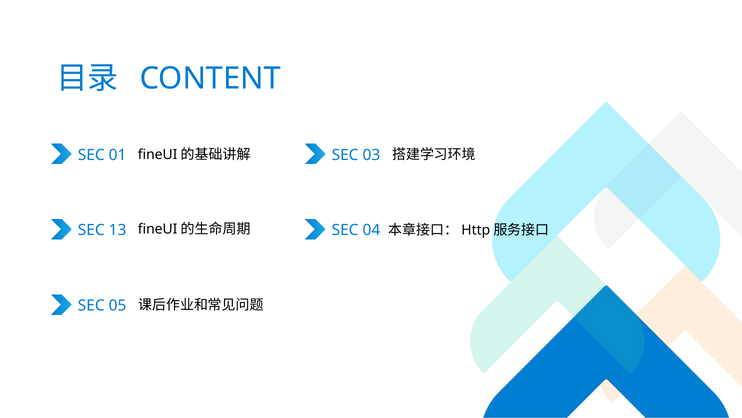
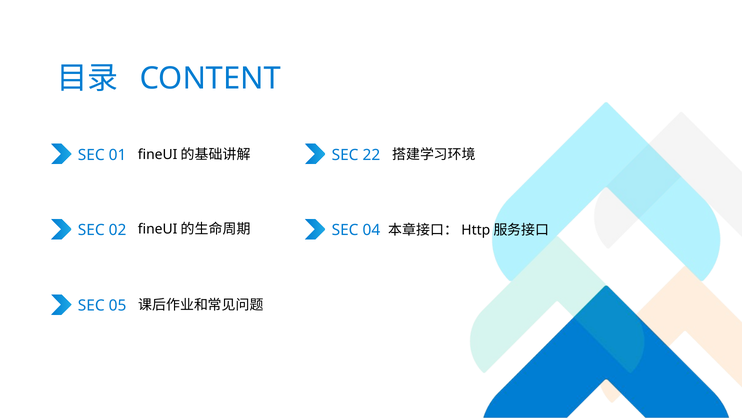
03: 03 -> 22 (371, 155)
13: 13 -> 02 (118, 230)
